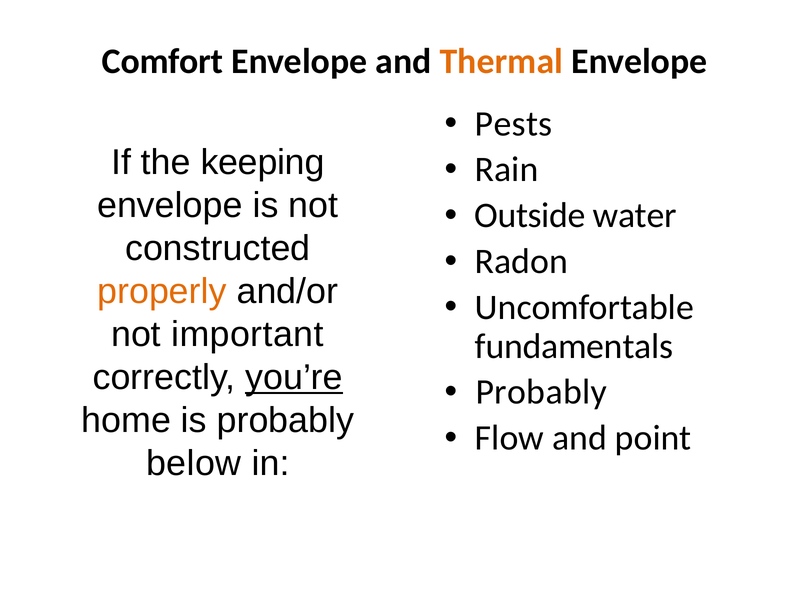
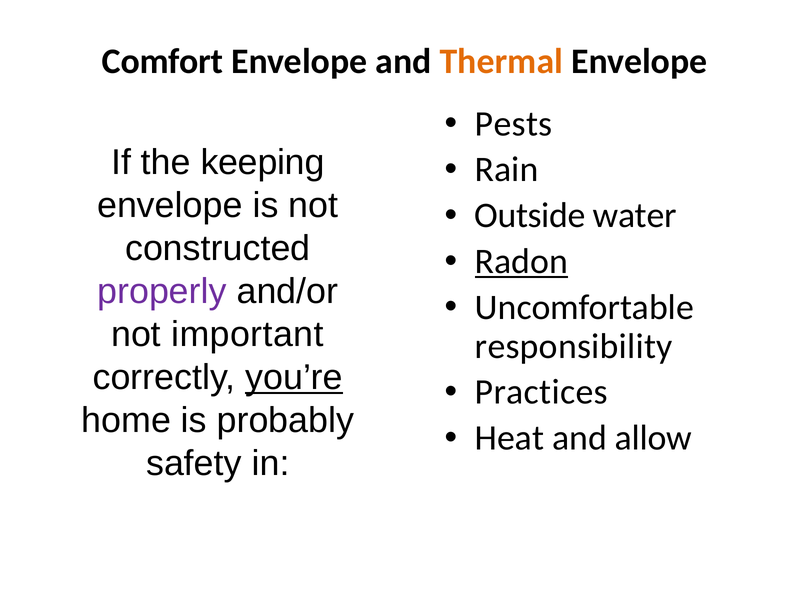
Radon underline: none -> present (521, 261)
properly colour: orange -> purple (162, 291)
fundamentals: fundamentals -> responsibility (574, 346)
Probably: Probably -> Practices (541, 392)
Flow: Flow -> Heat (509, 438)
point: point -> allow (653, 438)
below: below -> safety (194, 463)
